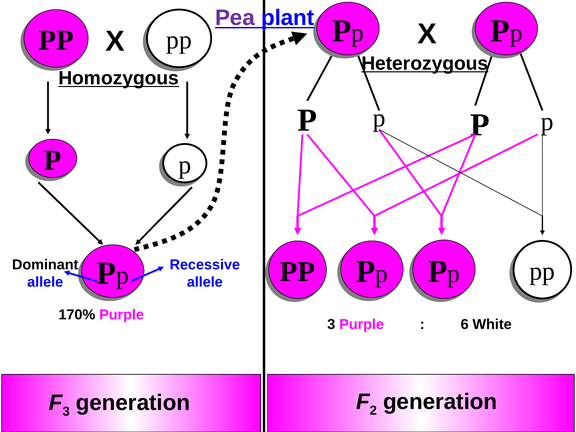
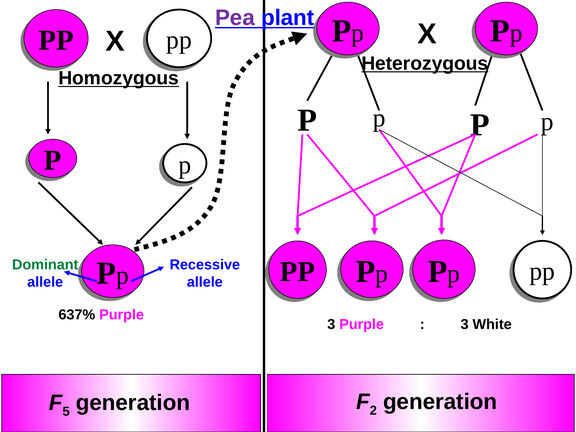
Dominant colour: black -> green (45, 265)
170%: 170% -> 637% (77, 315)
6: 6 -> 3 (465, 324)
3: 3 -> 5 (66, 411)
